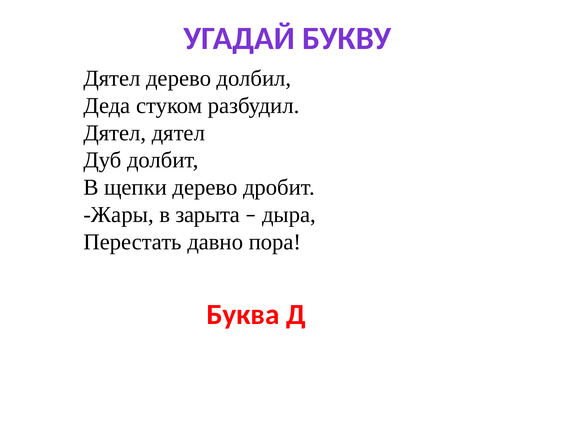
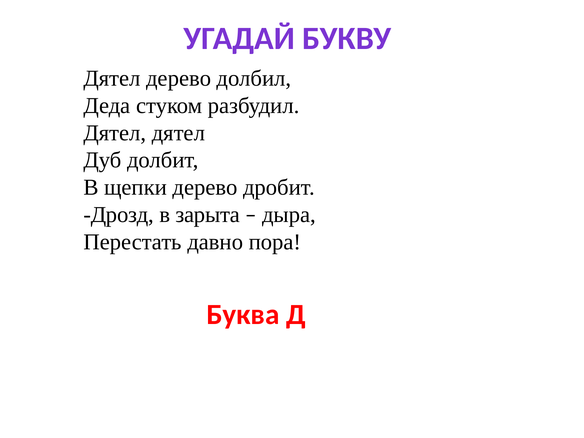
Жары: Жары -> Дрозд (119, 215)
